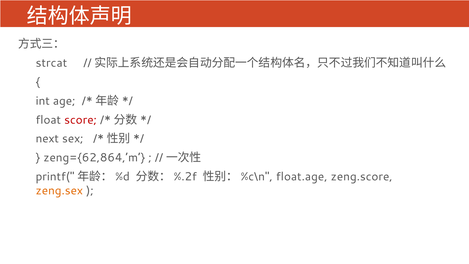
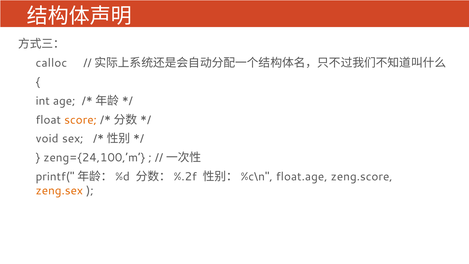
strcat: strcat -> calloc (51, 63)
score colour: red -> orange (81, 120)
next: next -> void (47, 139)
zeng={62,864,’m: zeng={62,864,’m -> zeng={24,100,’m (94, 158)
